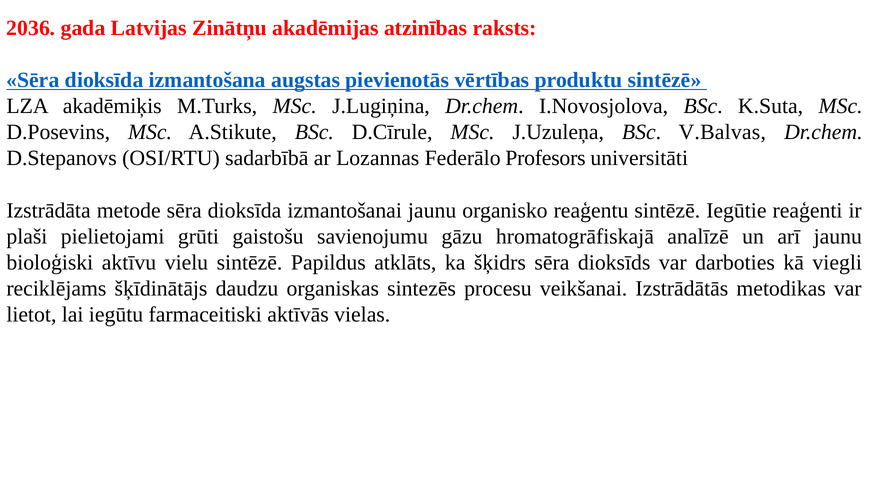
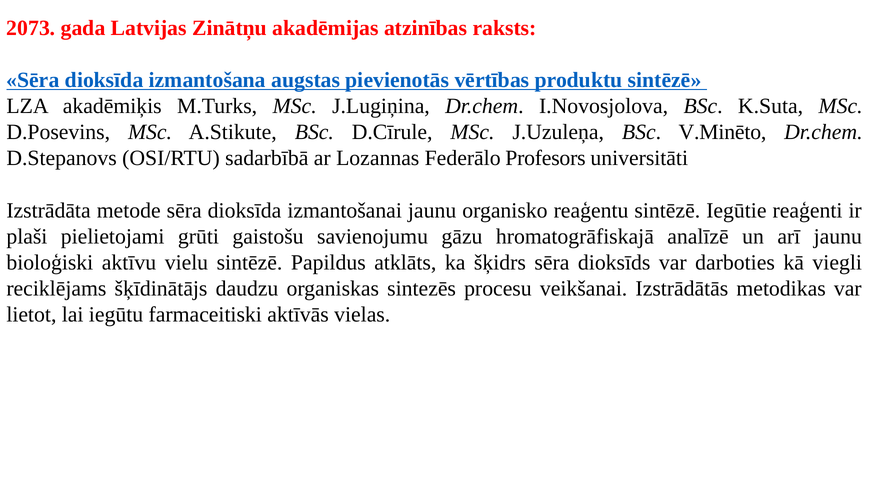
2036: 2036 -> 2073 (31, 28)
V.Balvas: V.Balvas -> V.Minēto (722, 132)
